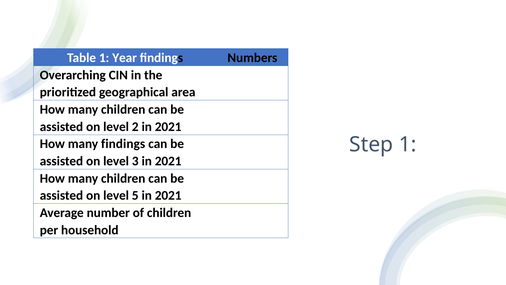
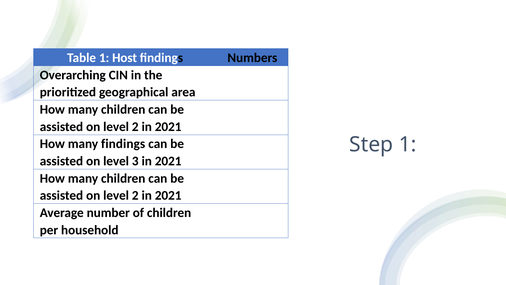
Year: Year -> Host (125, 58)
5: 5 -> 2 (135, 195)
